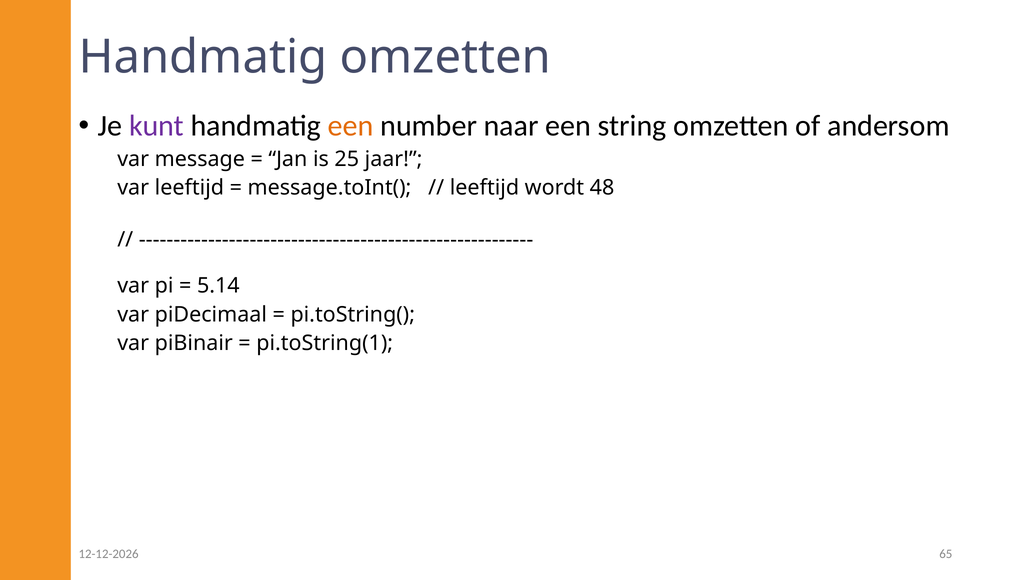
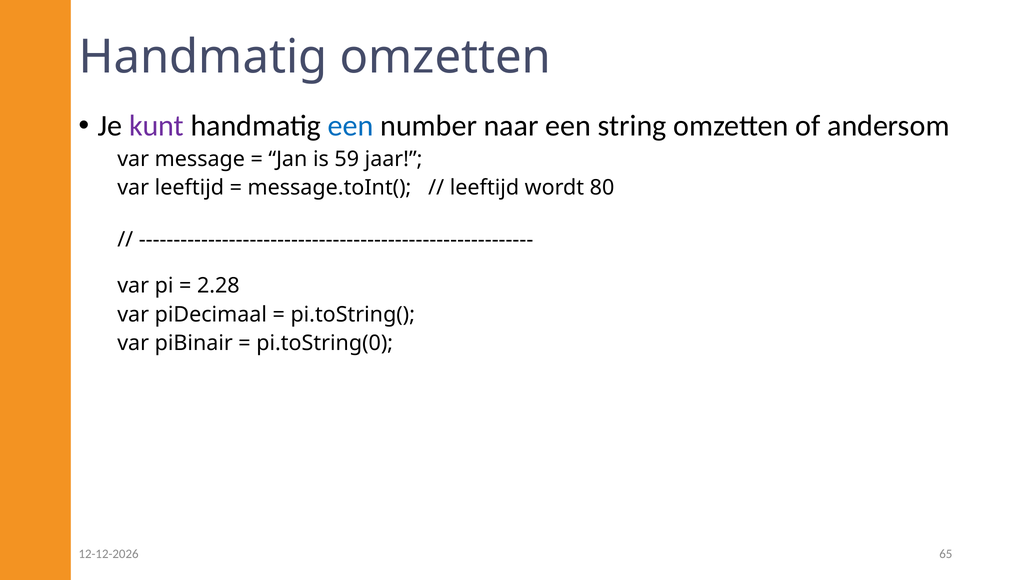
een colour: orange -> blue (351, 126)
25: 25 -> 59 (347, 159)
48: 48 -> 80 (602, 188)
5.14: 5.14 -> 2.28 (218, 286)
pi.toString(1: pi.toString(1 -> pi.toString(0 (325, 343)
